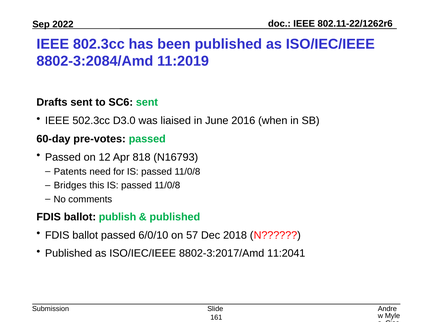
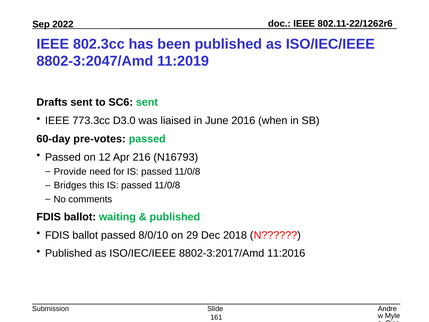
8802-3:2084/Amd: 8802-3:2084/Amd -> 8802-3:2047/Amd (95, 61)
502.3cc: 502.3cc -> 773.3cc (91, 121)
818: 818 -> 216 (142, 157)
Patents: Patents -> Provide (70, 171)
publish: publish -> waiting (117, 217)
6/0/10: 6/0/10 -> 8/0/10 (153, 235)
57: 57 -> 29 (192, 235)
11:2041: 11:2041 -> 11:2016 (286, 253)
